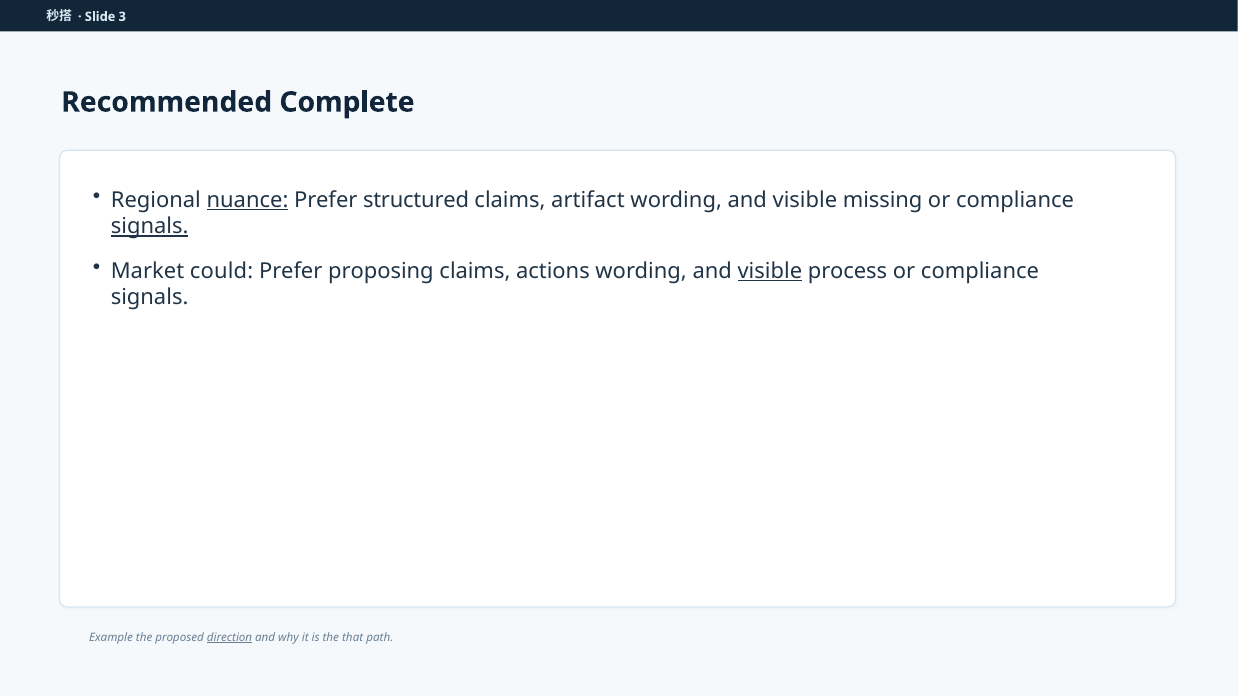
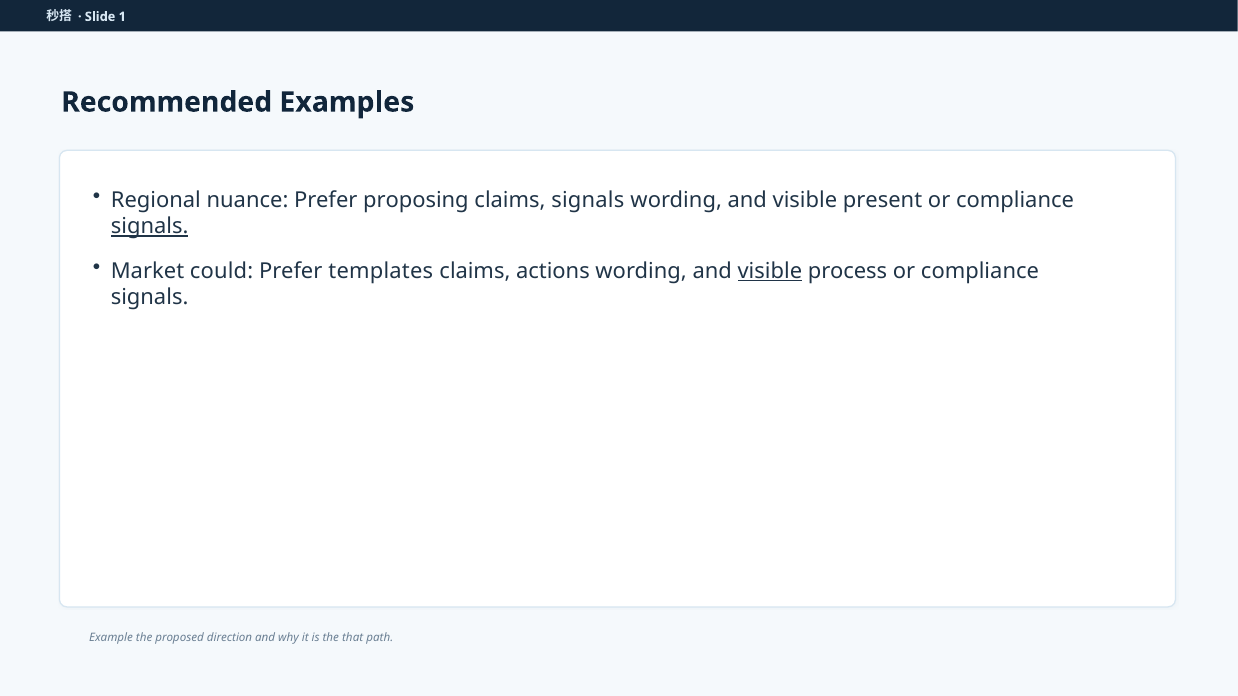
3: 3 -> 1 (122, 17)
Complete: Complete -> Examples (347, 102)
nuance underline: present -> none (248, 200)
structured: structured -> proposing (416, 200)
claims artifact: artifact -> signals (588, 200)
missing: missing -> present (883, 200)
proposing: proposing -> templates (381, 271)
direction underline: present -> none (230, 638)
